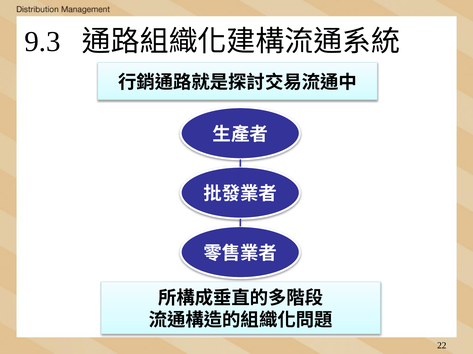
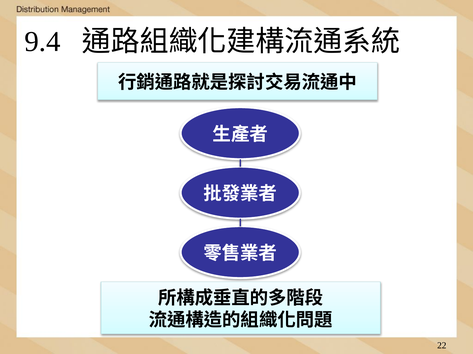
9.3: 9.3 -> 9.4 (42, 42)
